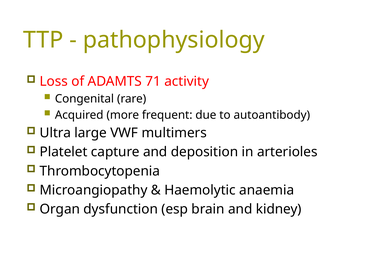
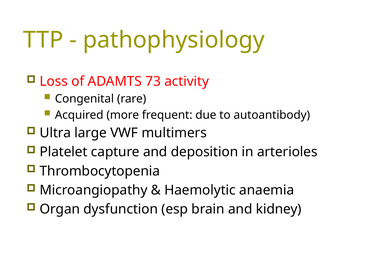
71: 71 -> 73 (153, 81)
